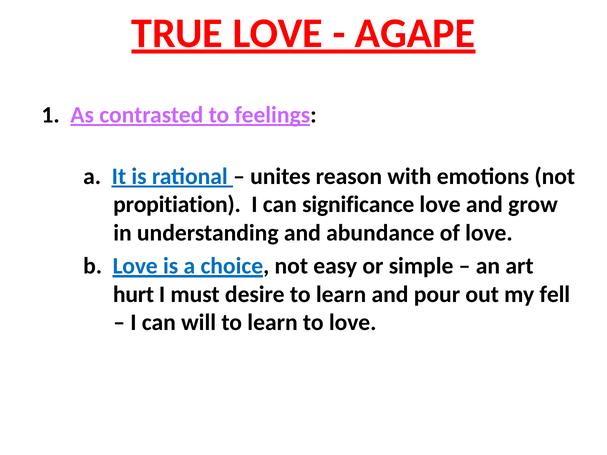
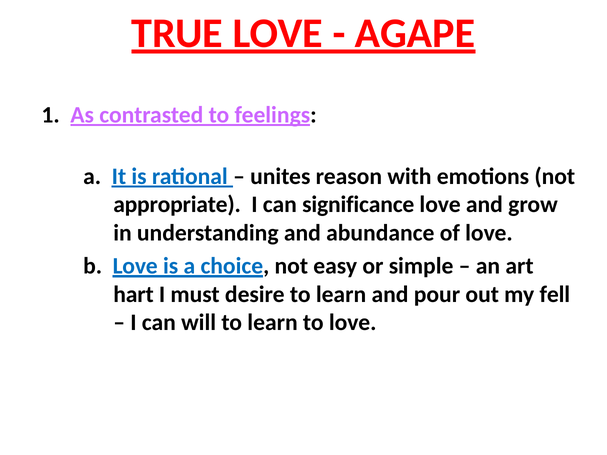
propitiation: propitiation -> appropriate (177, 205)
hurt: hurt -> hart (133, 294)
